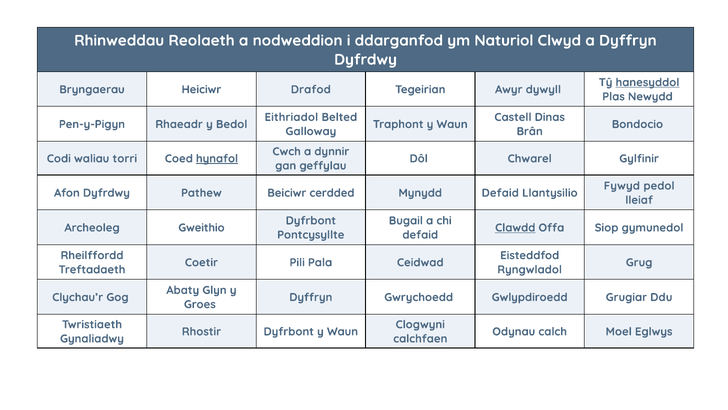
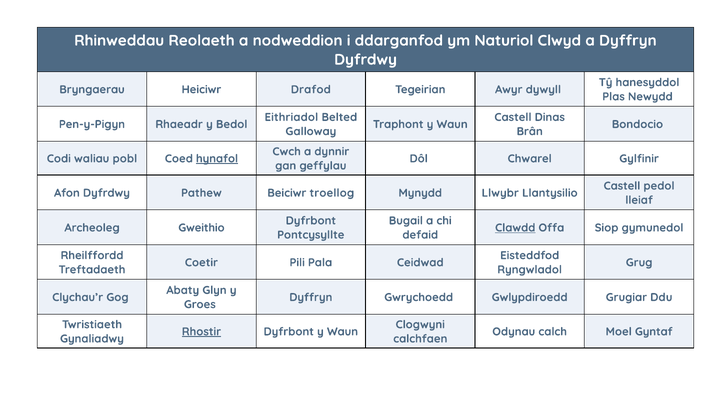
hanesyddol underline: present -> none (647, 82)
torri: torri -> pobl (125, 158)
Fywyd: Fywyd -> Castell (622, 186)
cerdded: cerdded -> troellog (332, 193)
Mynydd Defaid: Defaid -> Llwybr (500, 193)
Rhostir underline: none -> present (201, 331)
Eglwys: Eglwys -> Gyntaf (654, 331)
